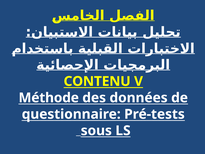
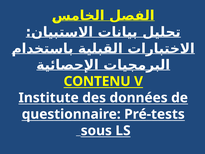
Méthode: Méthode -> Institute (49, 98)
